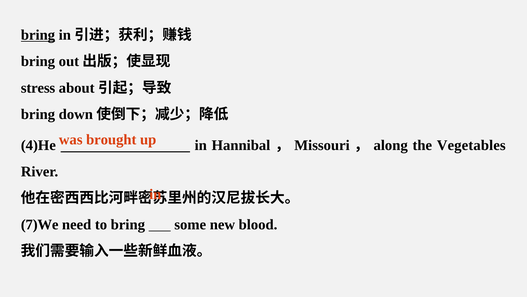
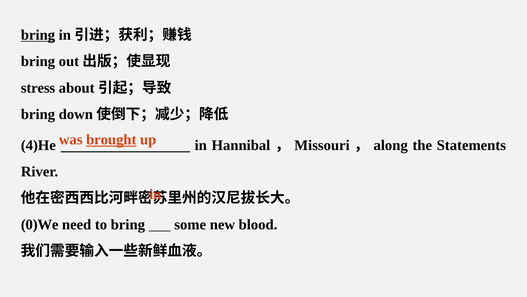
brought underline: none -> present (111, 140)
Vegetables: Vegetables -> Statements (471, 145)
7)We: 7)We -> 0)We (40, 224)
